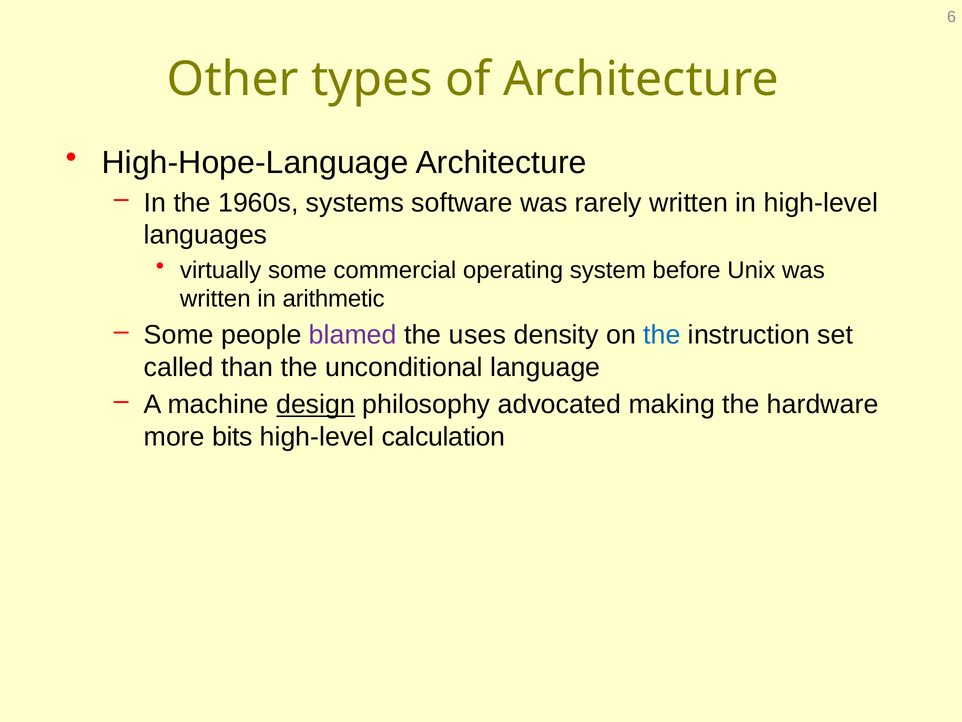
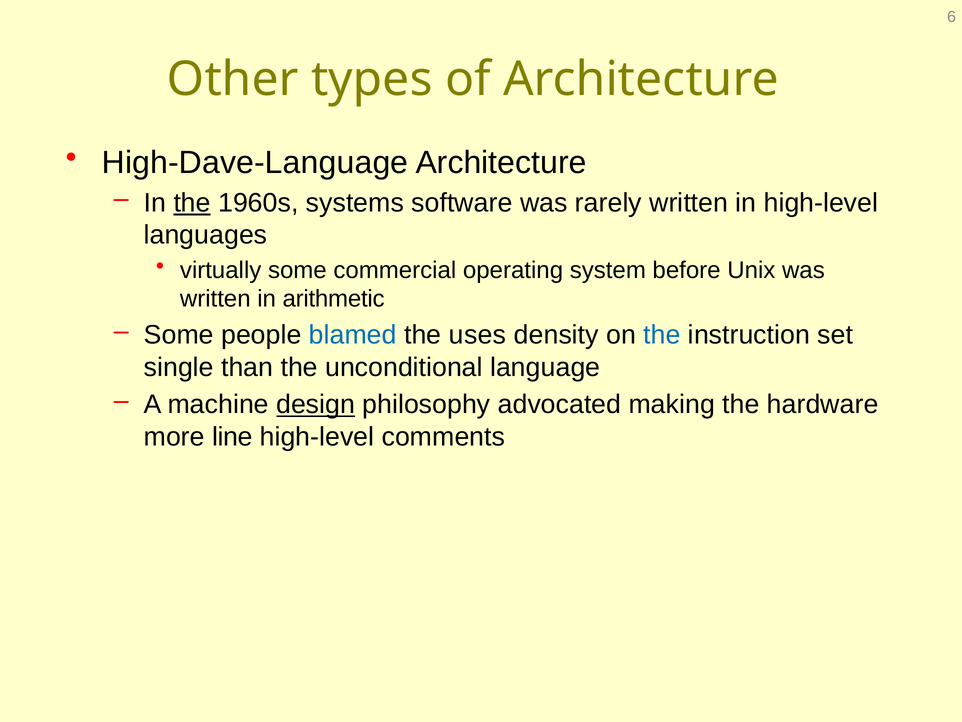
High-Hope-Language: High-Hope-Language -> High-Dave-Language (255, 163)
the underline: none -> present (192, 203)
blamed colour: purple -> blue (353, 335)
called: called -> single (179, 367)
bits: bits -> line (232, 436)
calculation: calculation -> comments (443, 436)
